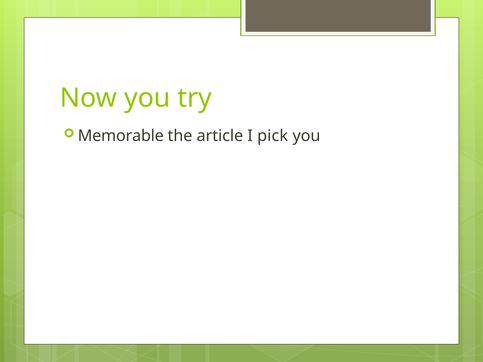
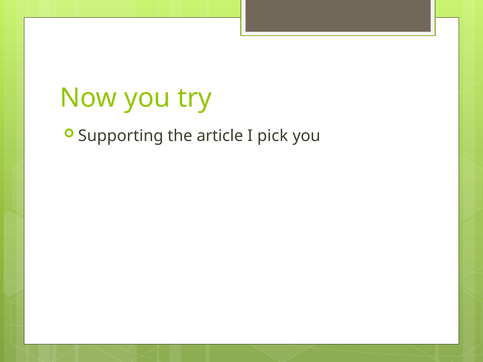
Memorable: Memorable -> Supporting (121, 136)
